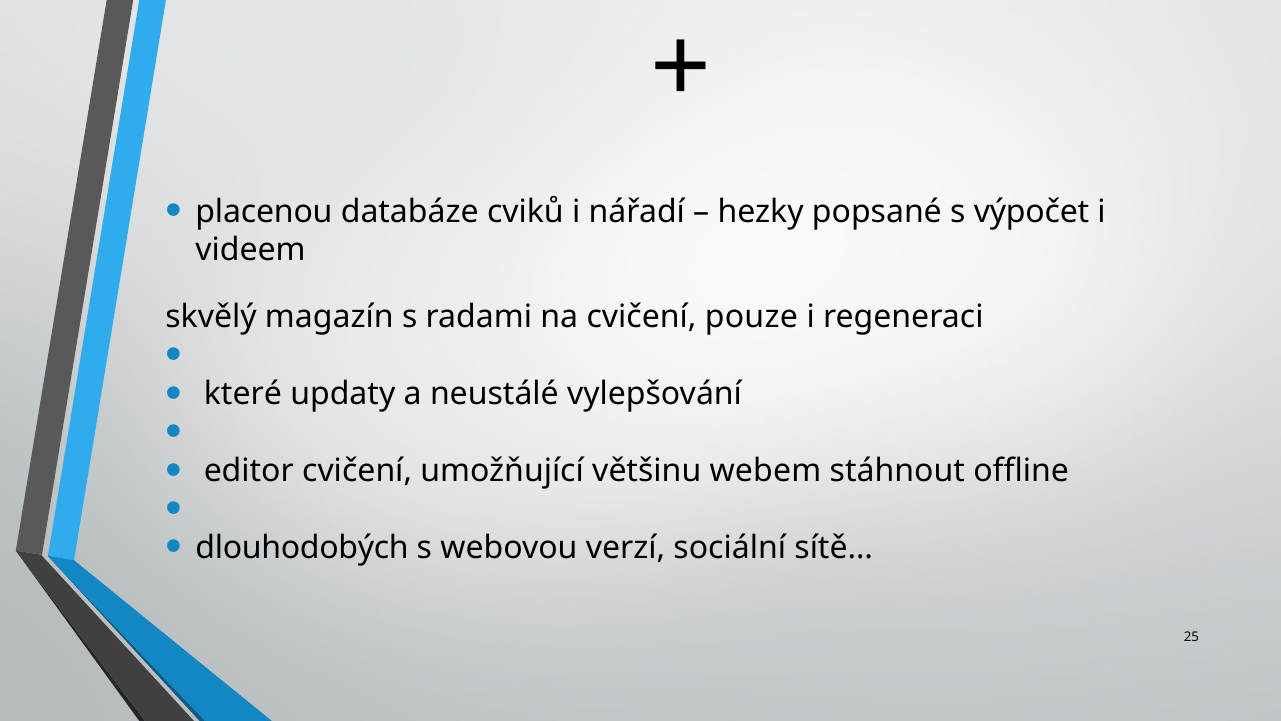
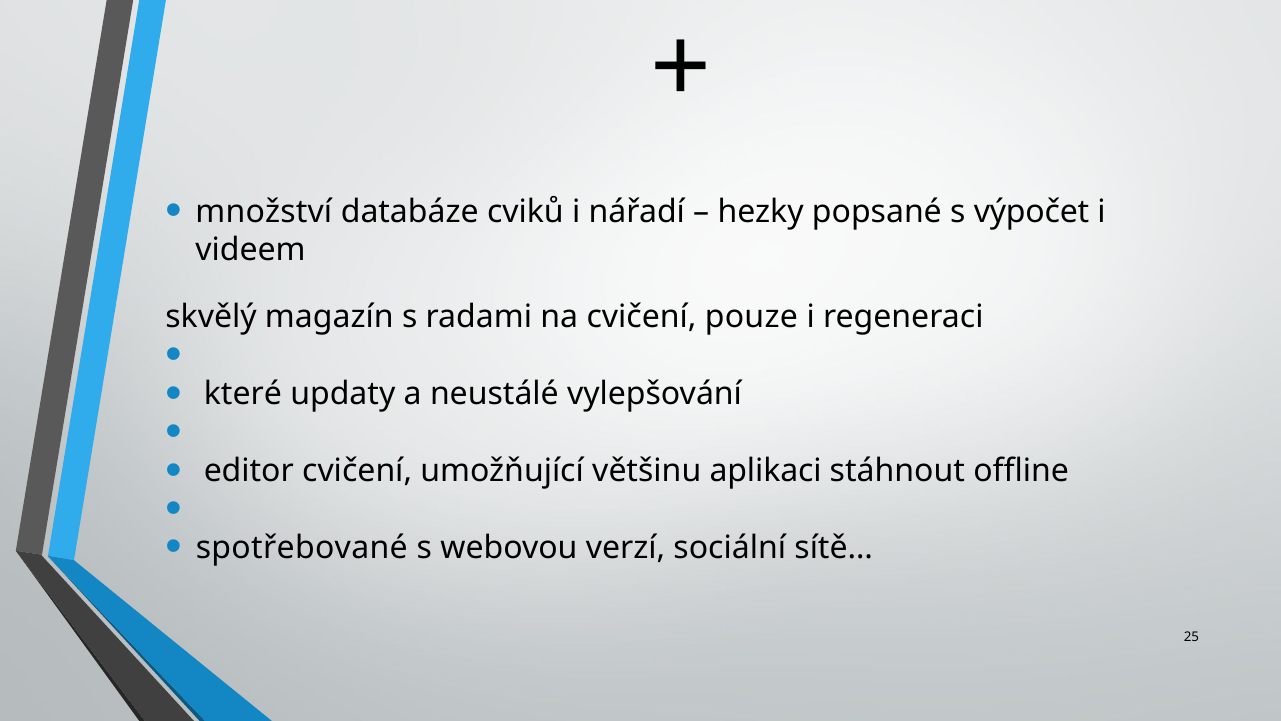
placenou: placenou -> množství (264, 211)
webem: webem -> aplikaci (766, 471)
dlouhodobých: dlouhodobých -> spotřebované (302, 548)
